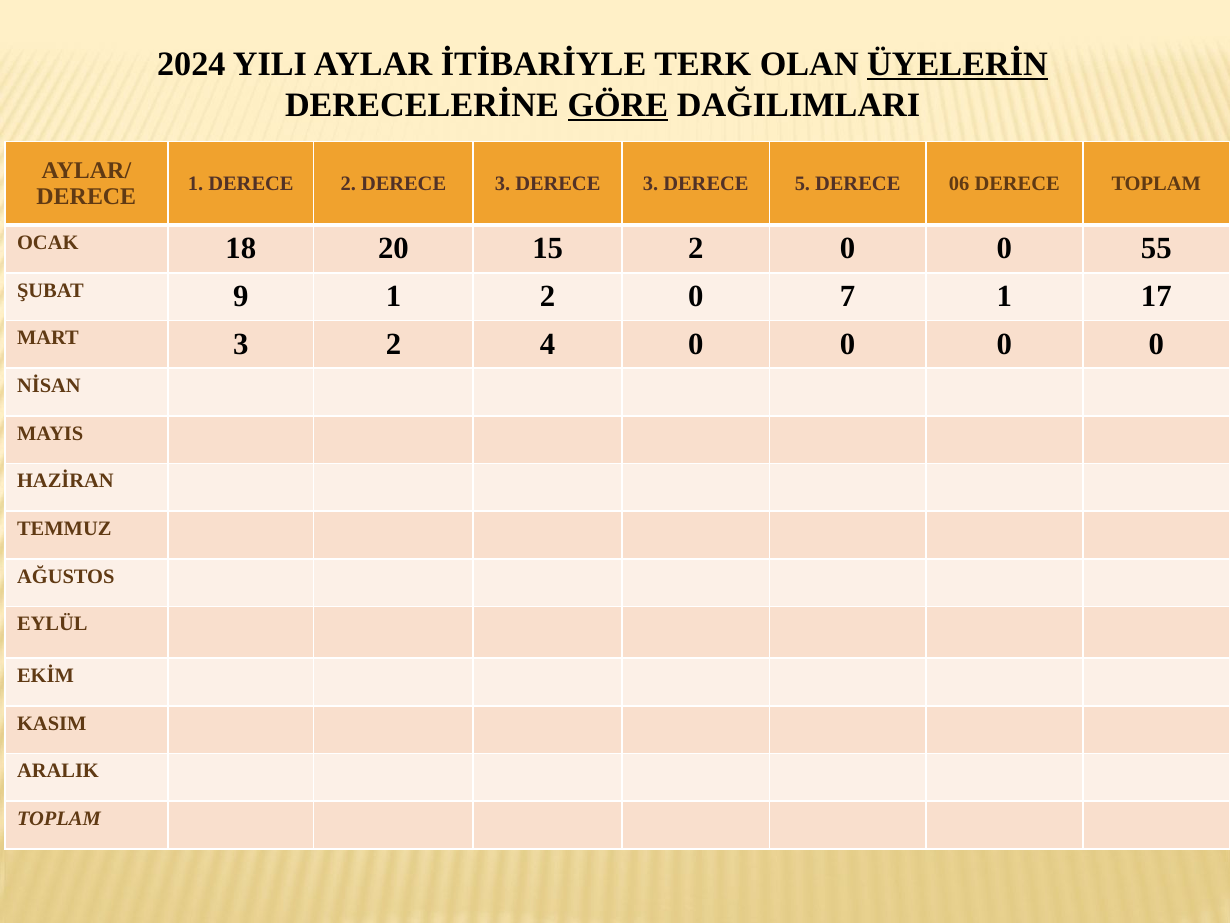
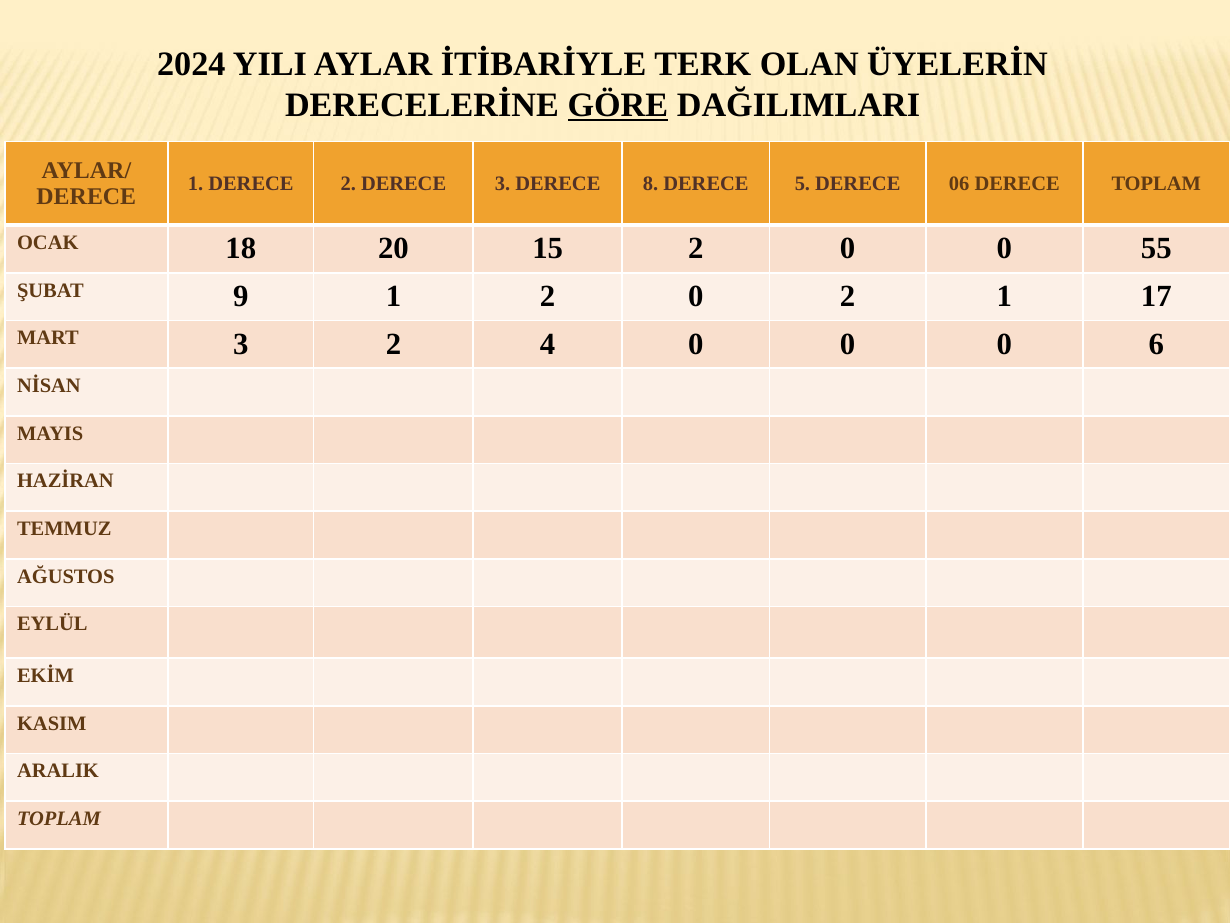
ÜYELERİN underline: present -> none (958, 64)
3 DERECE 3: 3 -> 8 (651, 183)
0 7: 7 -> 2 (848, 296)
0 0 0 0: 0 -> 6 (1156, 344)
